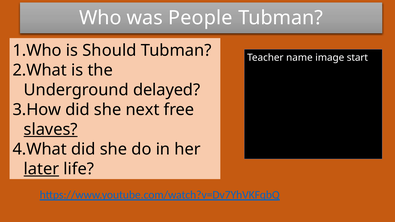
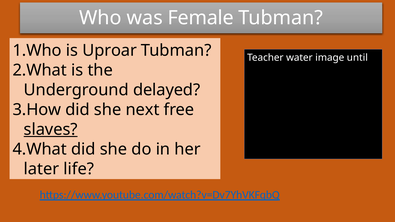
People: People -> Female (201, 18)
Should: Should -> Uproar (110, 51)
name: name -> water (299, 58)
start: start -> until (357, 58)
later underline: present -> none (41, 169)
